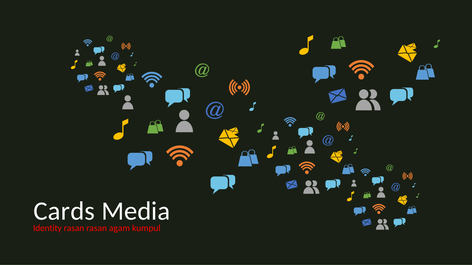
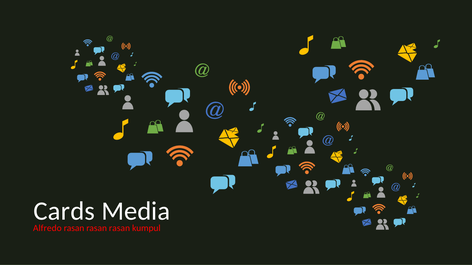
Identity: Identity -> Alfredo (47, 229)
rasan rasan agam: agam -> rasan (119, 229)
